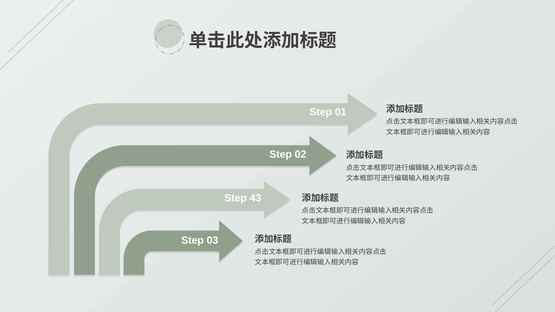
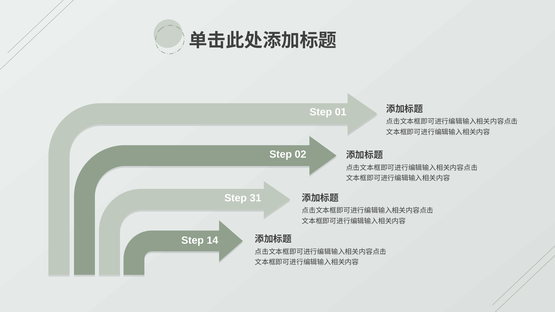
43: 43 -> 31 (256, 198)
03: 03 -> 14 (212, 241)
